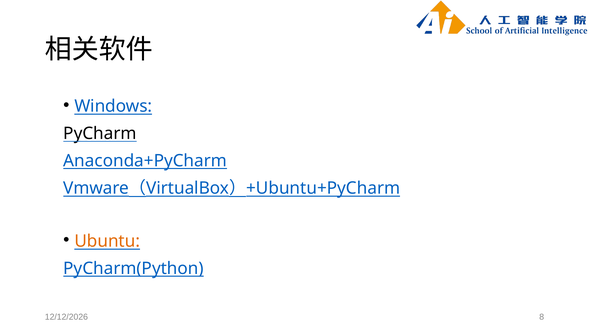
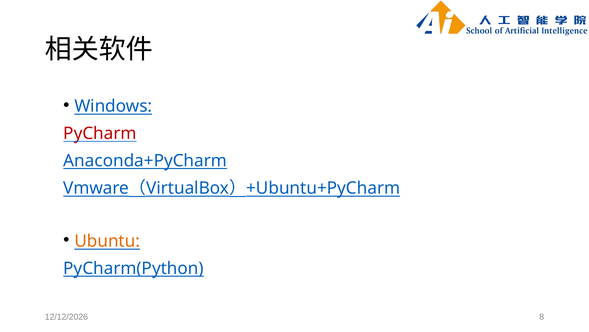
PyCharm colour: black -> red (100, 133)
